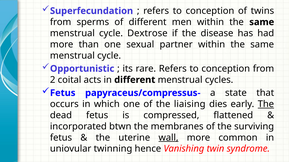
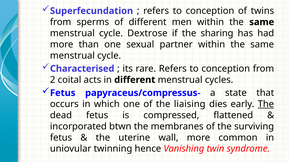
disease: disease -> sharing (217, 33)
Opportunistic: Opportunistic -> Characterised (82, 69)
wall underline: present -> none (168, 138)
